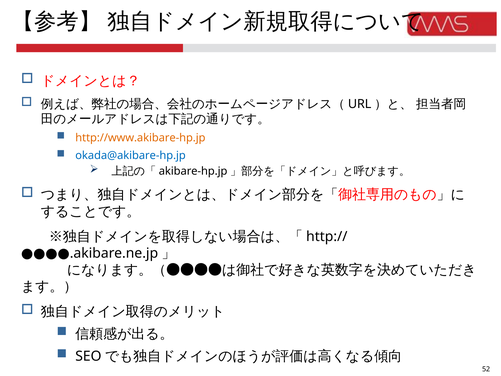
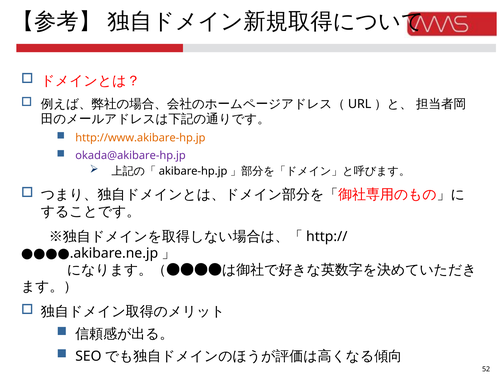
okada@akibare-hp.jp colour: blue -> purple (131, 155)
